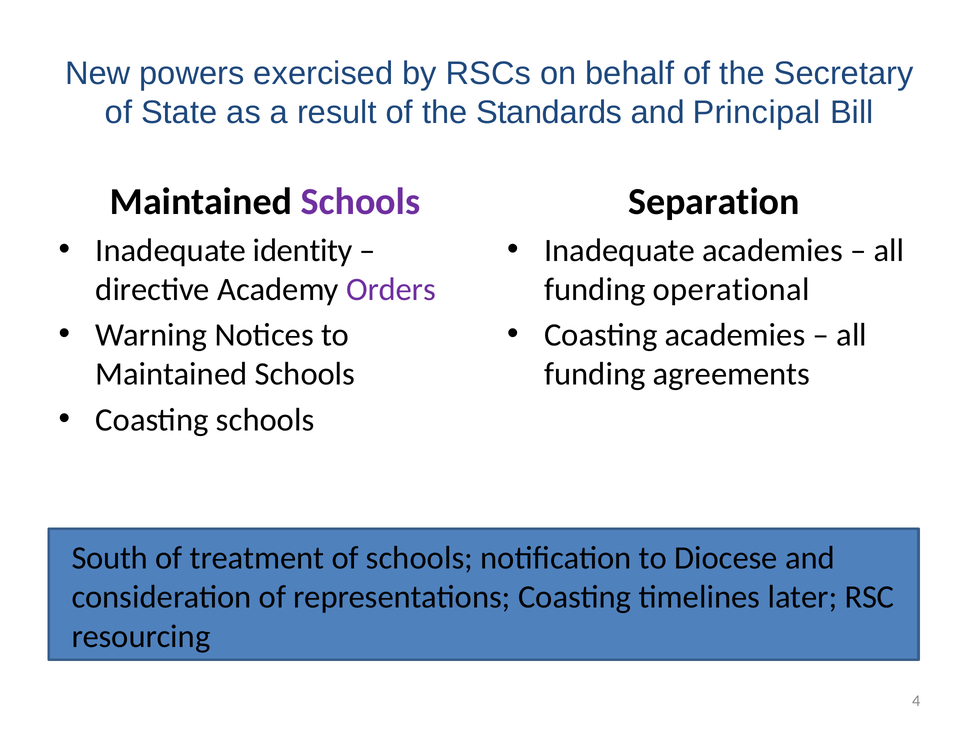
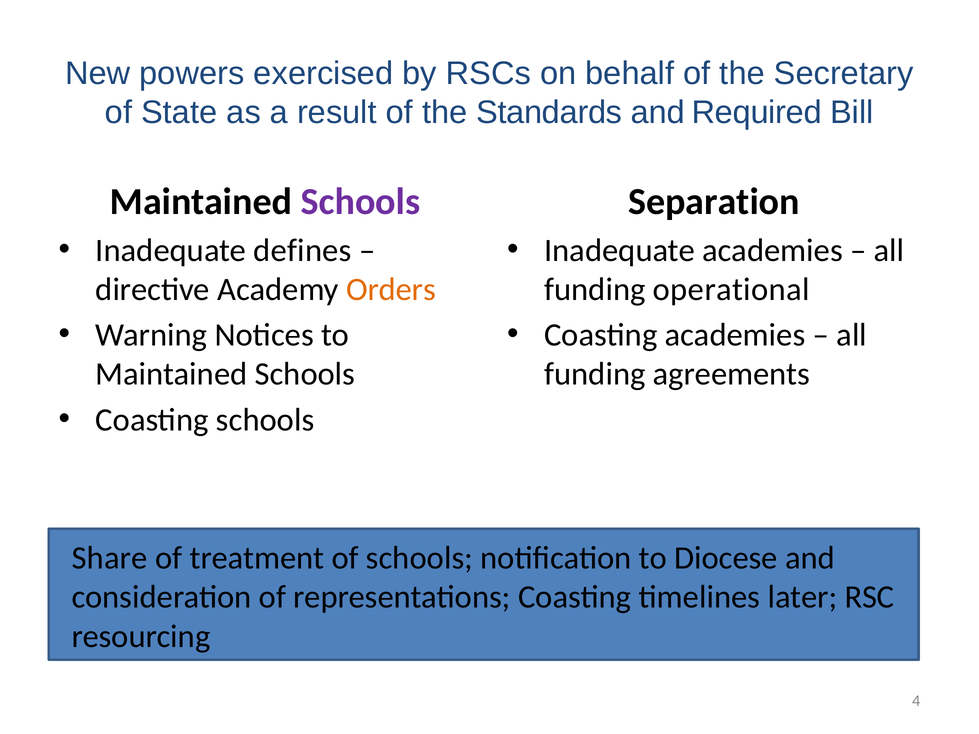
Principal: Principal -> Required (757, 112)
identity: identity -> defines (303, 250)
Orders colour: purple -> orange (391, 289)
South: South -> Share (110, 558)
